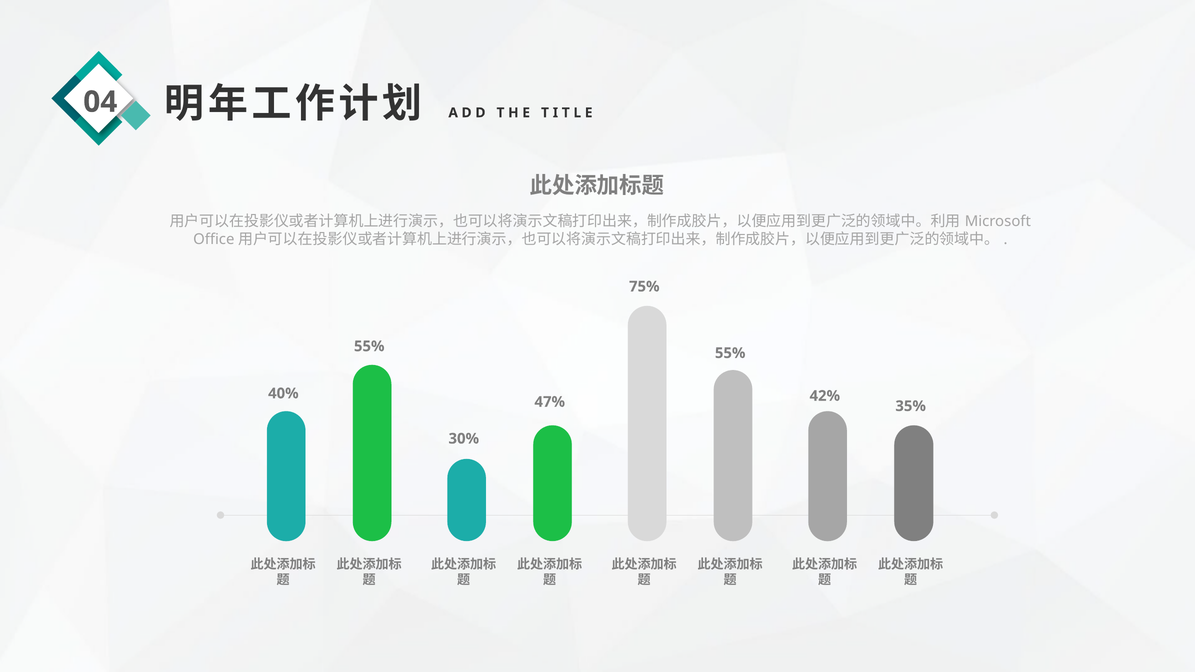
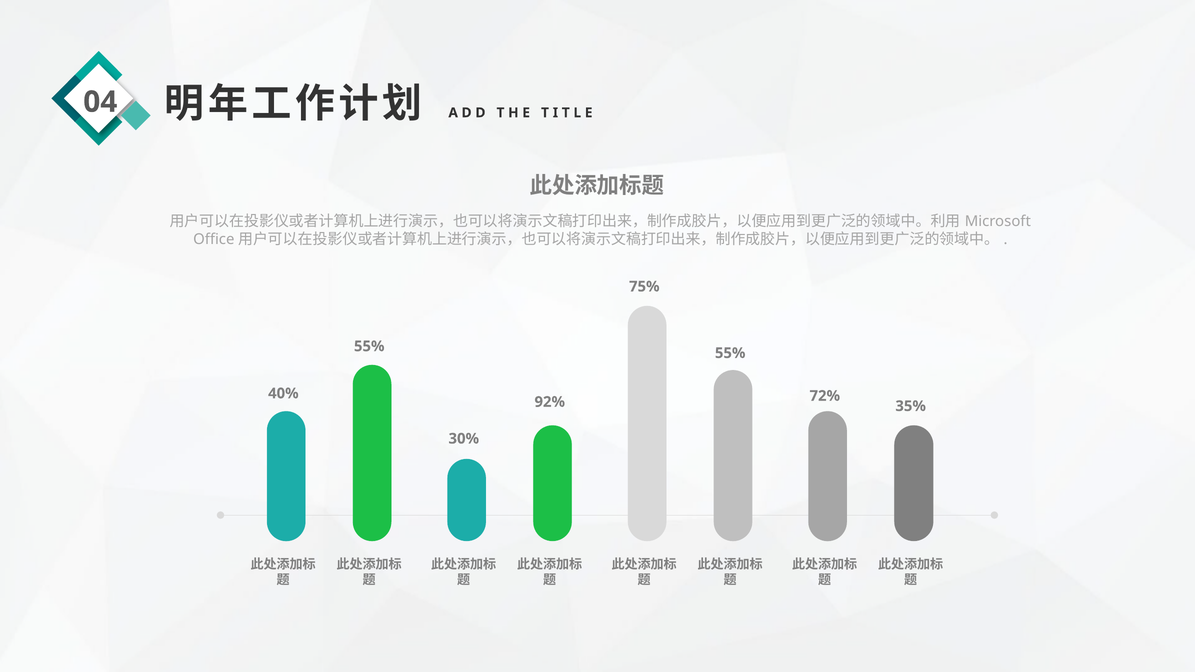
42%: 42% -> 72% (825, 396)
47%: 47% -> 92% (550, 402)
